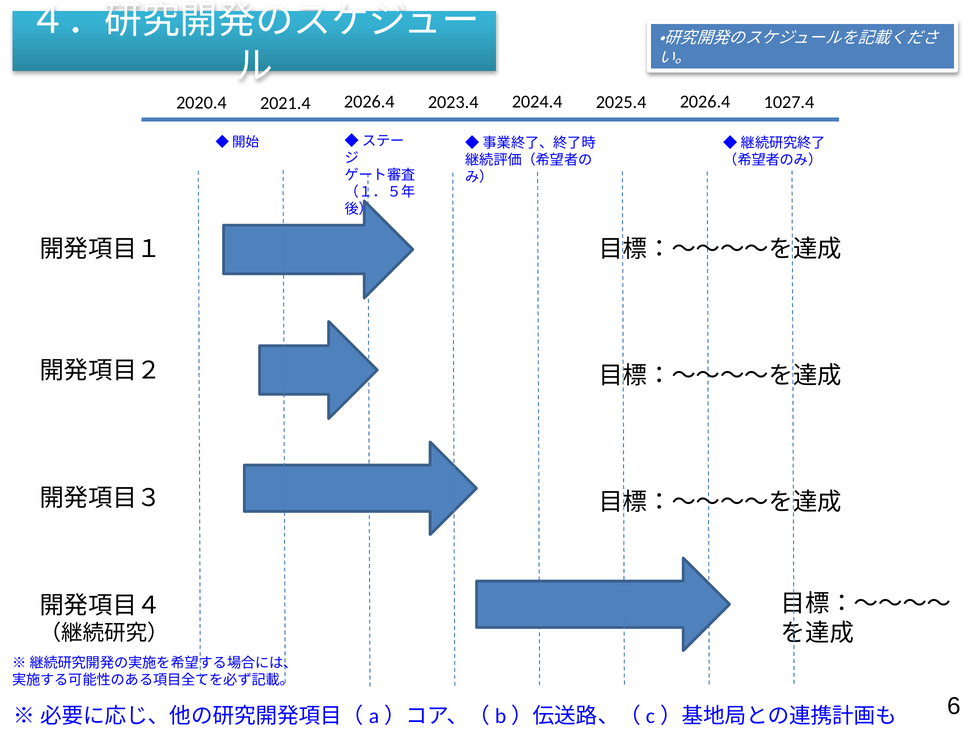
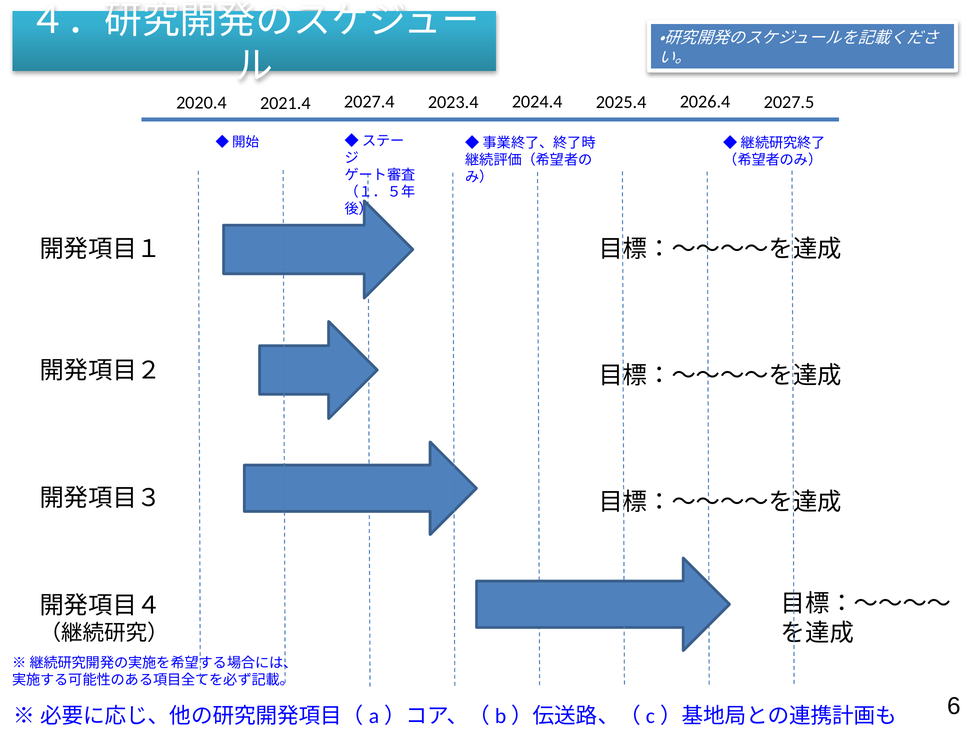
2026.4: 2026.4 -> 2027.4 (369, 102)
1027.4: 1027.4 -> 2027.5 (789, 102)
